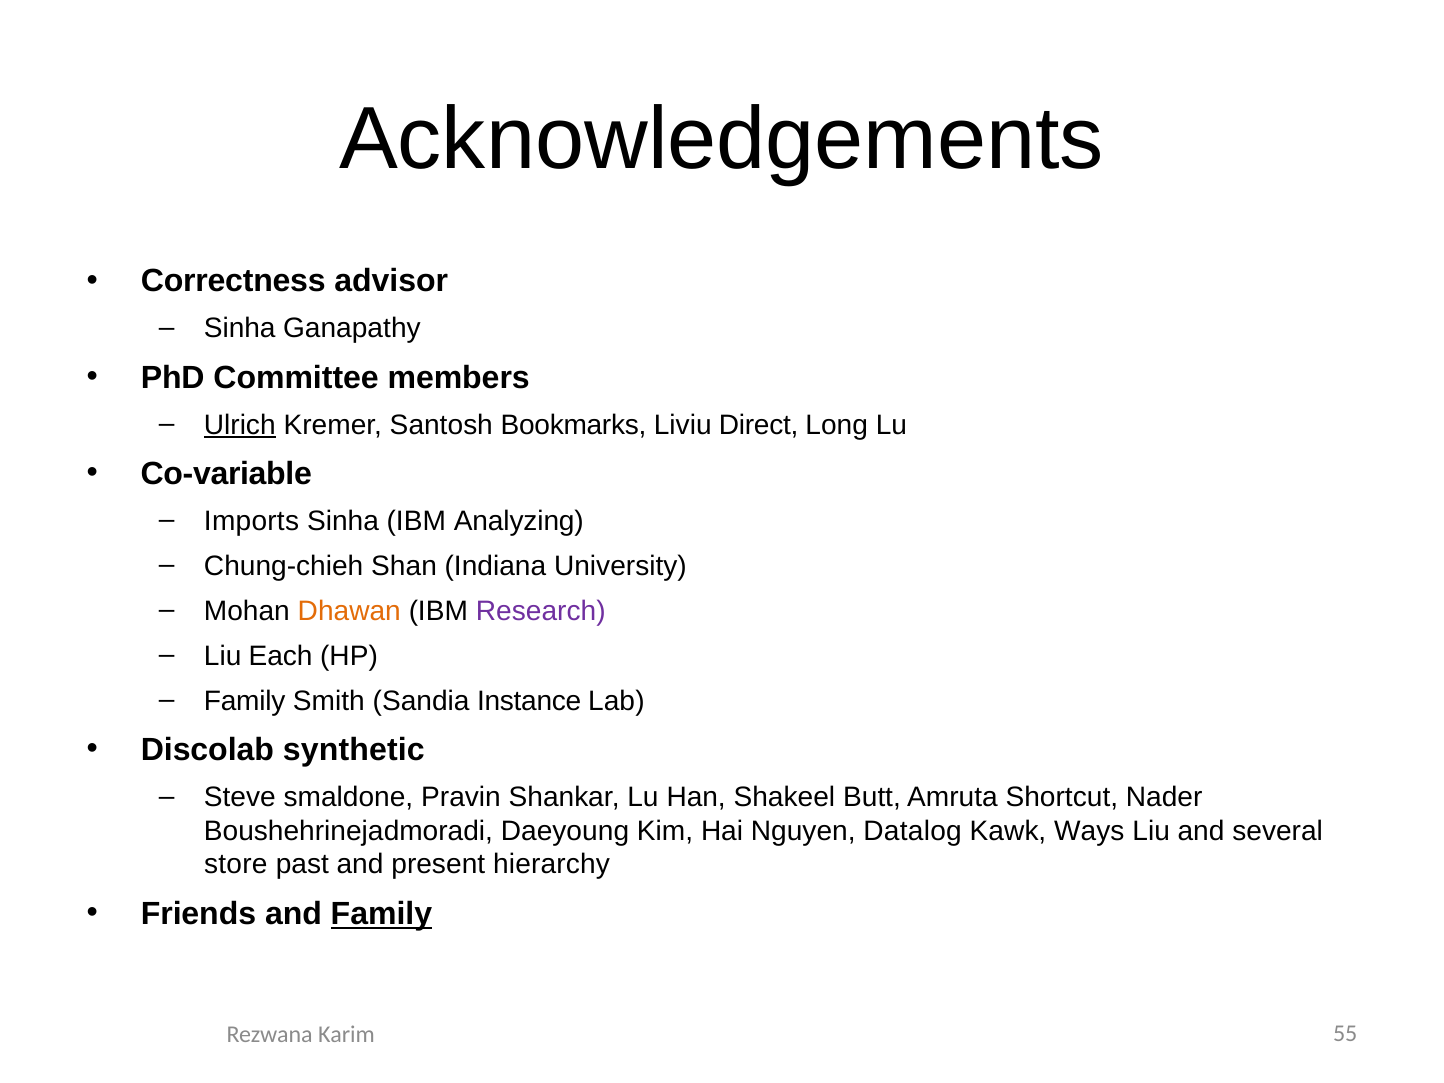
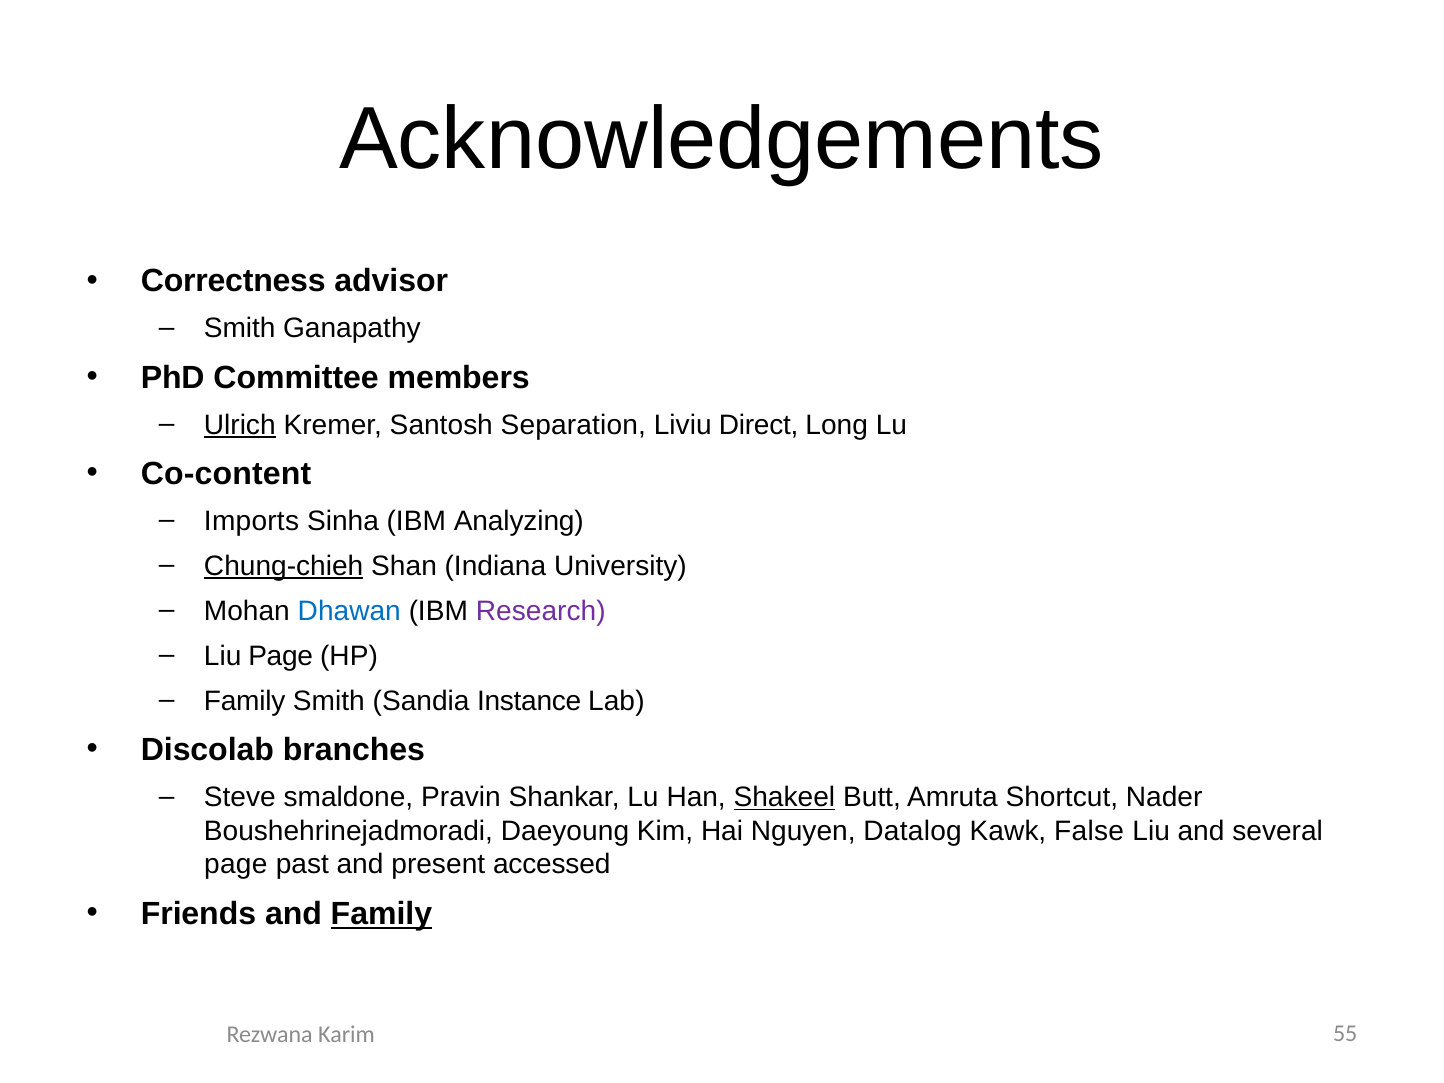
Sinha: Sinha -> Smith (240, 328)
Bookmarks: Bookmarks -> Separation (573, 425)
Co-variable: Co-variable -> Co-content (226, 474)
Chung-chieh underline: none -> present (284, 566)
Dhawan colour: orange -> blue (349, 611)
Liu Each: Each -> Page (281, 656)
synthetic: synthetic -> branches (354, 750)
Shakeel underline: none -> present (784, 797)
Ways: Ways -> False (1089, 831)
store: store -> page (236, 865)
hierarchy: hierarchy -> accessed (552, 865)
